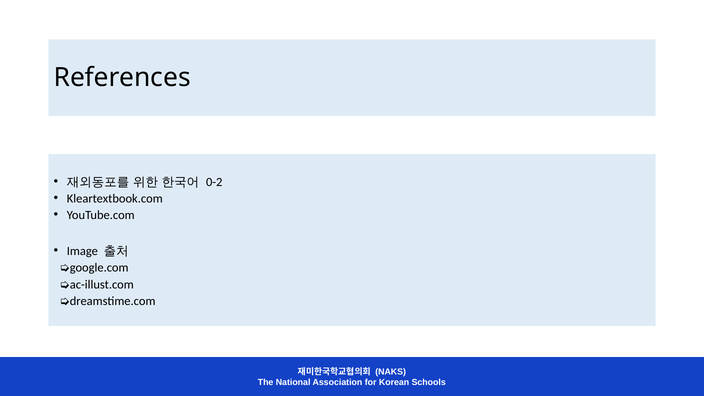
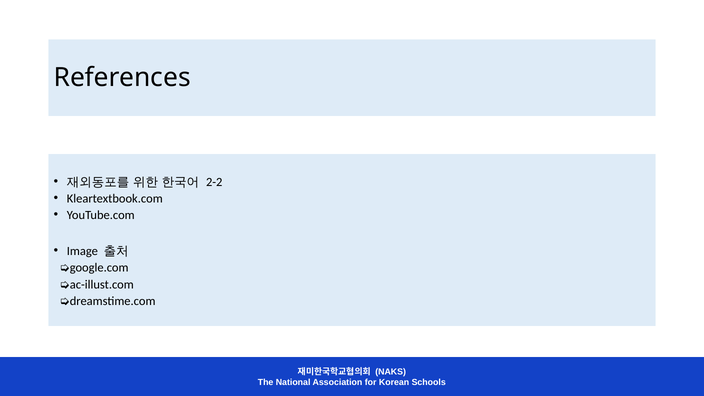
0-2: 0-2 -> 2-2 (214, 182)
